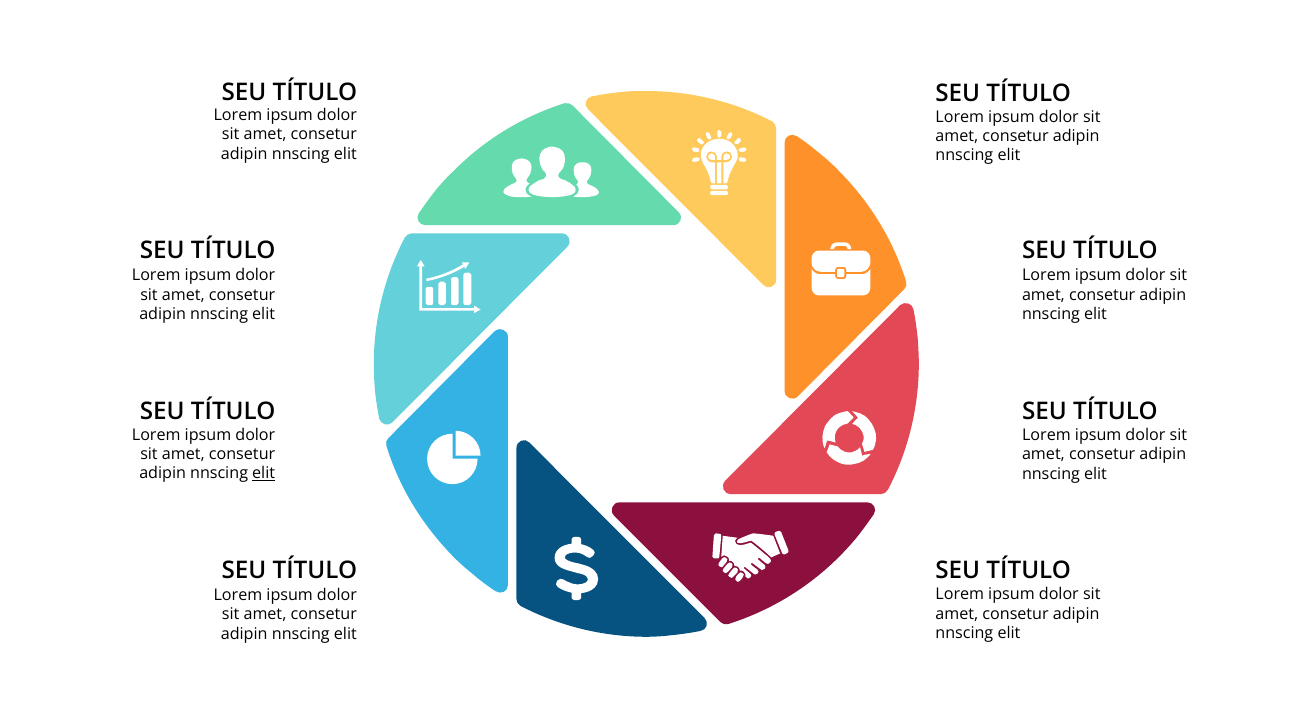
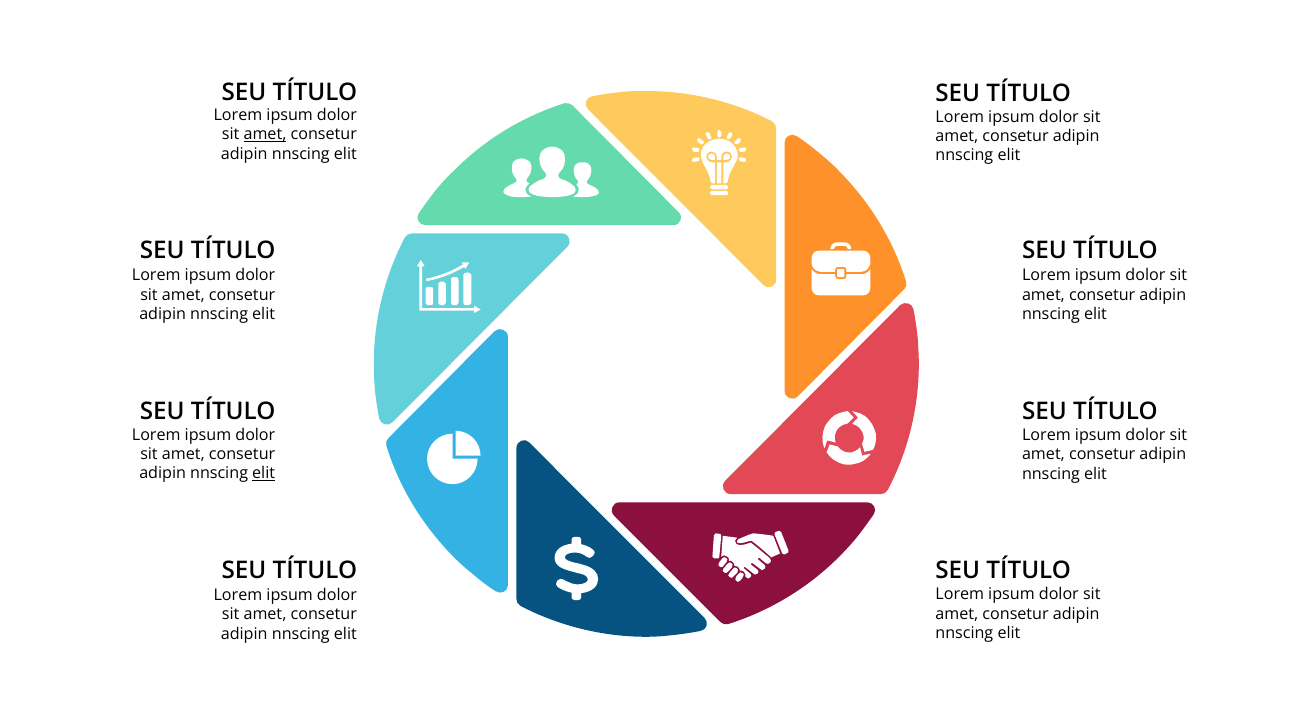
amet underline: none -> present (265, 134)
